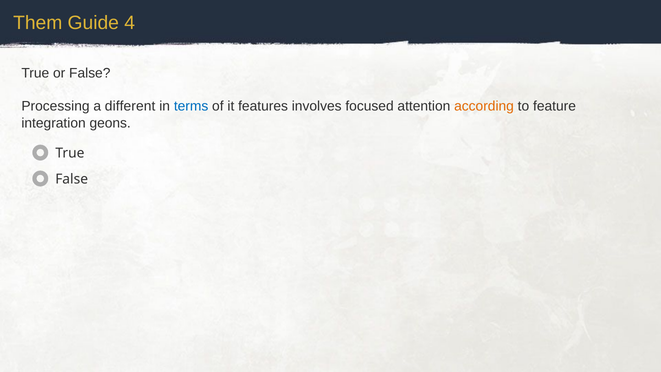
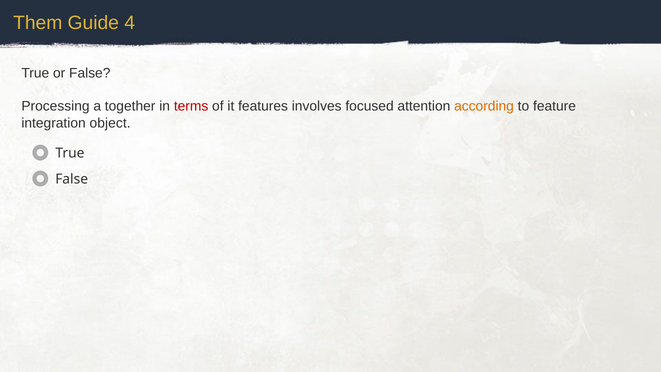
different: different -> together (130, 106)
terms colour: blue -> red (191, 106)
geons: geons -> object (110, 123)
